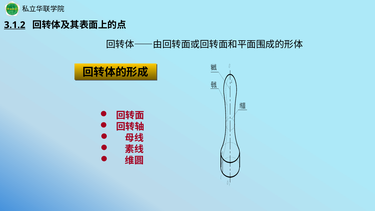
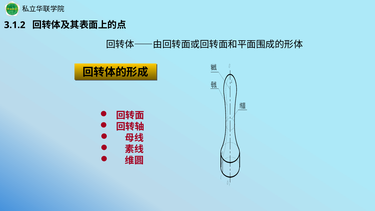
3.1.2 underline: present -> none (15, 25)
